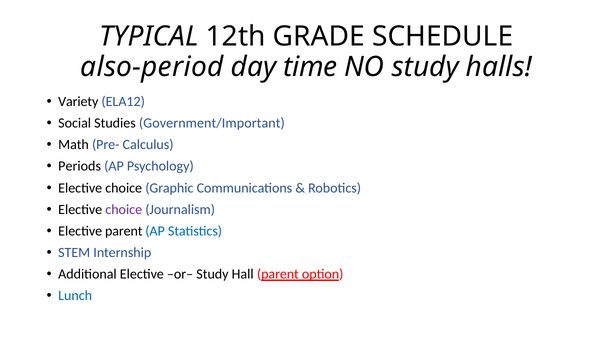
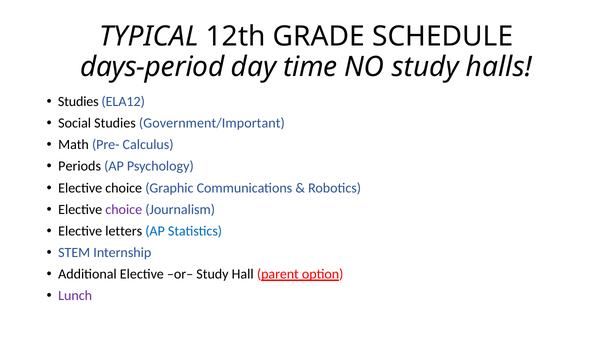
also-period: also-period -> days-period (152, 67)
Variety: Variety -> Studies (78, 102)
Elective parent: parent -> letters (124, 231)
Lunch colour: blue -> purple (75, 296)
